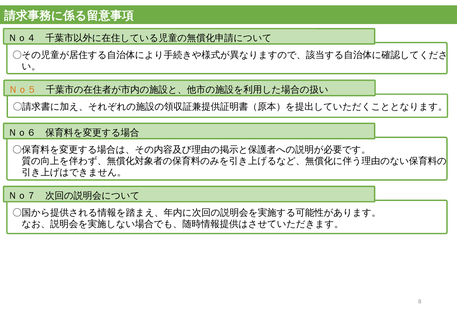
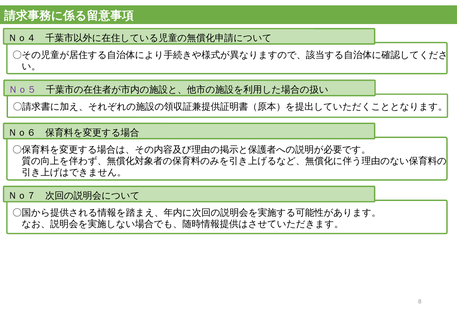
Ｎｏ５ colour: orange -> purple (22, 90)
